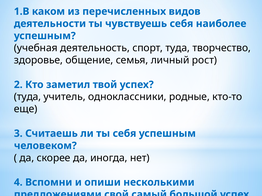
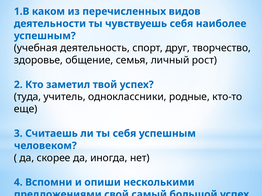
спорт туда: туда -> друг (178, 48)
